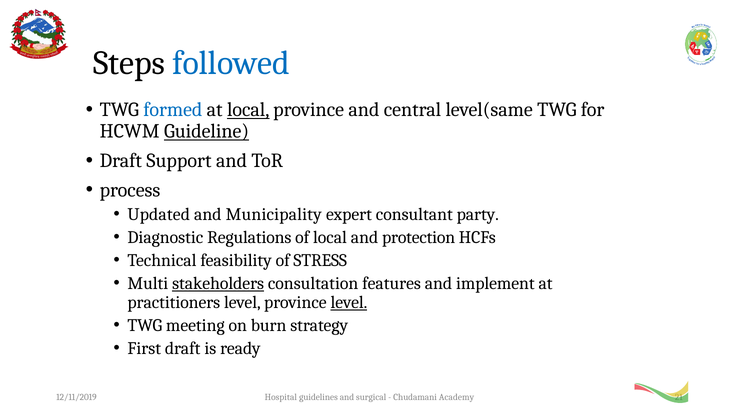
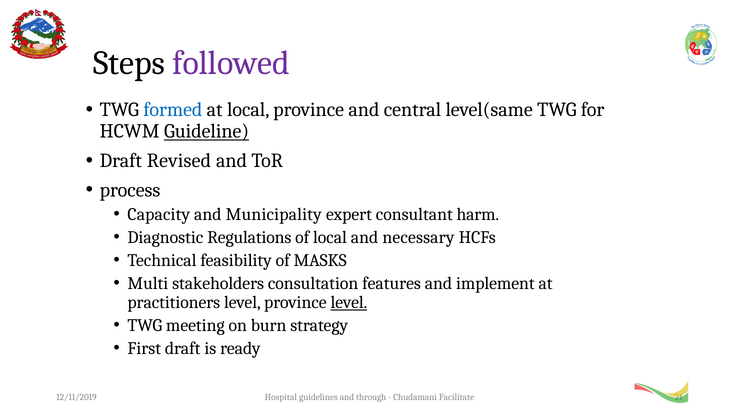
followed colour: blue -> purple (231, 63)
local underline: present -> none (248, 110)
Support: Support -> Revised (179, 161)
Updated: Updated -> Capacity (159, 214)
party: party -> harm (478, 214)
protection: protection -> necessary (418, 237)
STRESS: STRESS -> MASKS (320, 260)
stakeholders underline: present -> none (218, 283)
surgical: surgical -> through (371, 397)
Academy: Academy -> Facilitate (457, 397)
